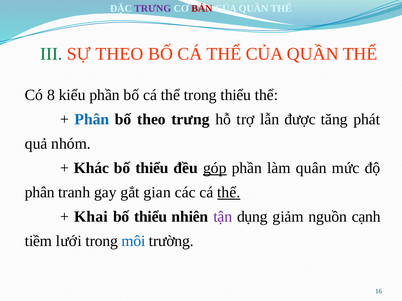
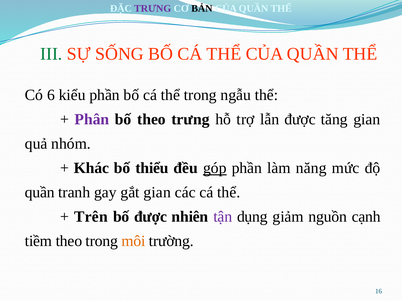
BẢN colour: red -> black (202, 9)
SỰ THEO: THEO -> SỐNG (120, 54)
8: 8 -> 6 (51, 95)
trong thiểu: thiểu -> ngẫu (236, 95)
Phân colour: blue -> purple (92, 120)
tăng phát: phát -> gian (367, 120)
quân: quân -> năng (311, 168)
phân: phân -> quần (40, 193)
thể underline: present -> none (229, 193)
Khai: Khai -> Trên (91, 217)
thiểu: thiểu -> được (151, 217)
tiềm lưới: lưới -> theo (69, 241)
môi colour: blue -> orange (133, 241)
